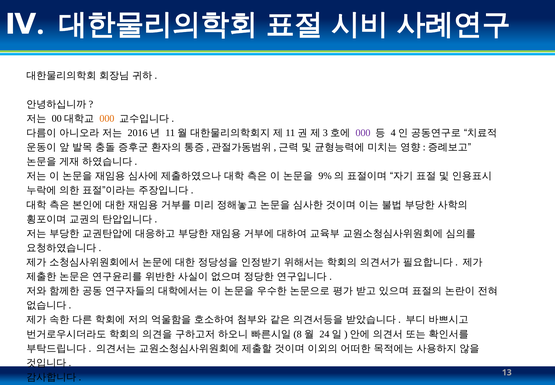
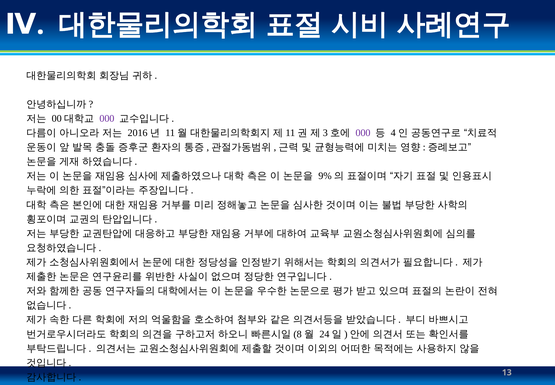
000 colour: orange -> purple (107, 118)
